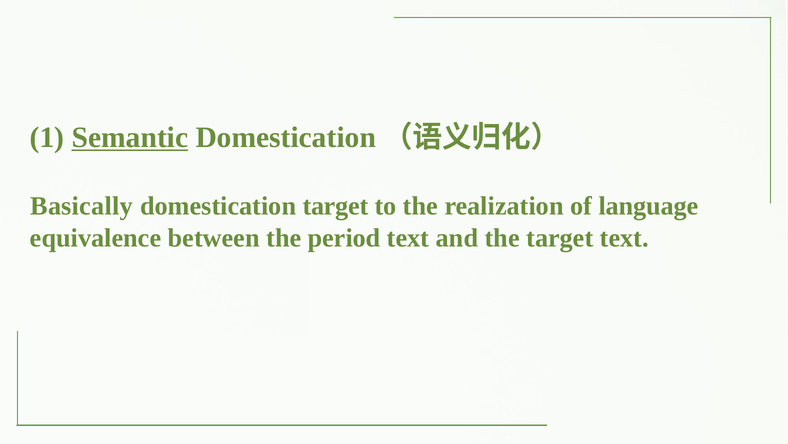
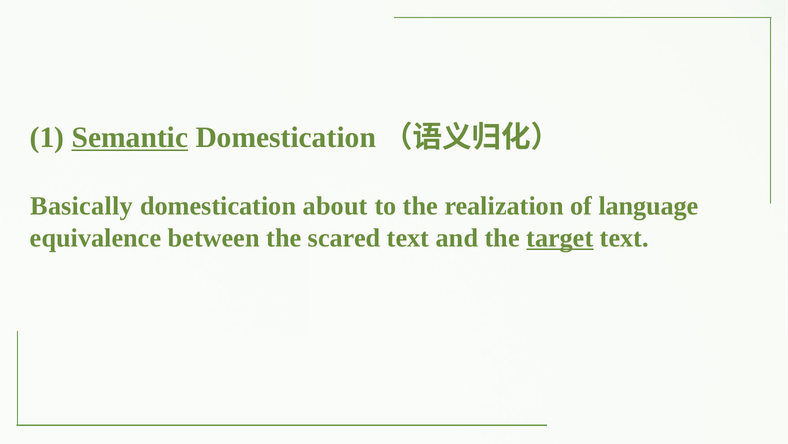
domestication target: target -> about (335, 206)
period: period -> scared (344, 237)
target underline: none -> present (560, 237)
